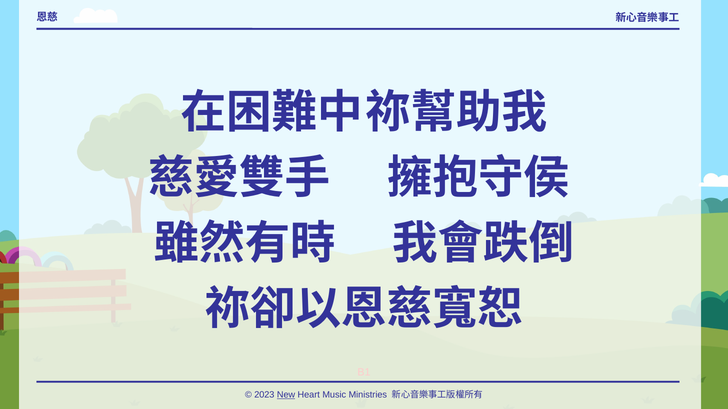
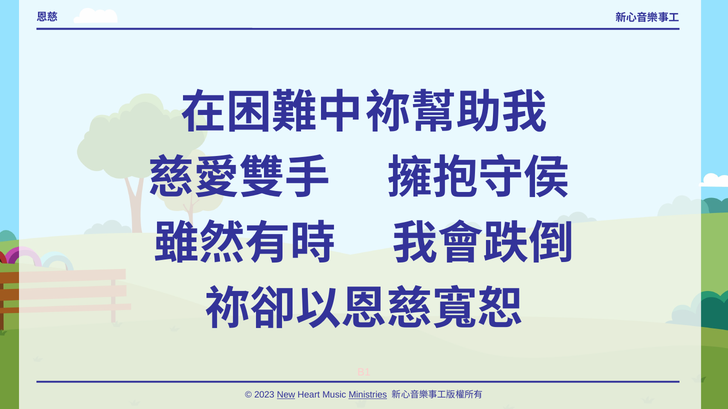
Ministries underline: none -> present (368, 395)
